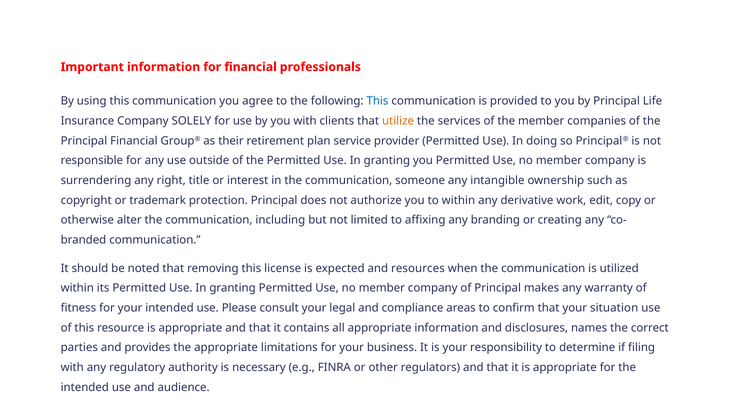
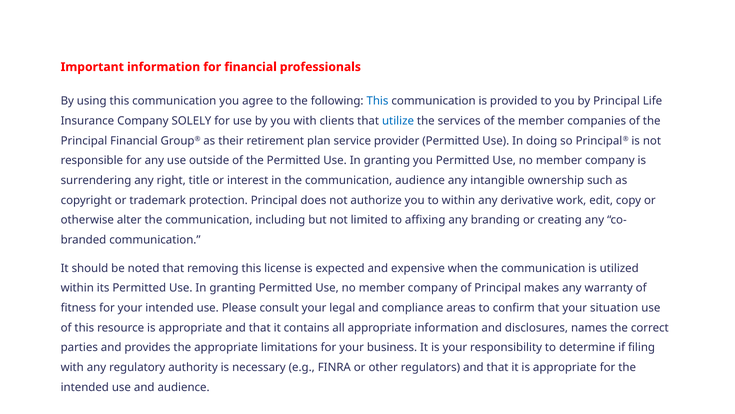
utilize colour: orange -> blue (398, 121)
communication someone: someone -> audience (420, 180)
resources: resources -> expensive (418, 268)
